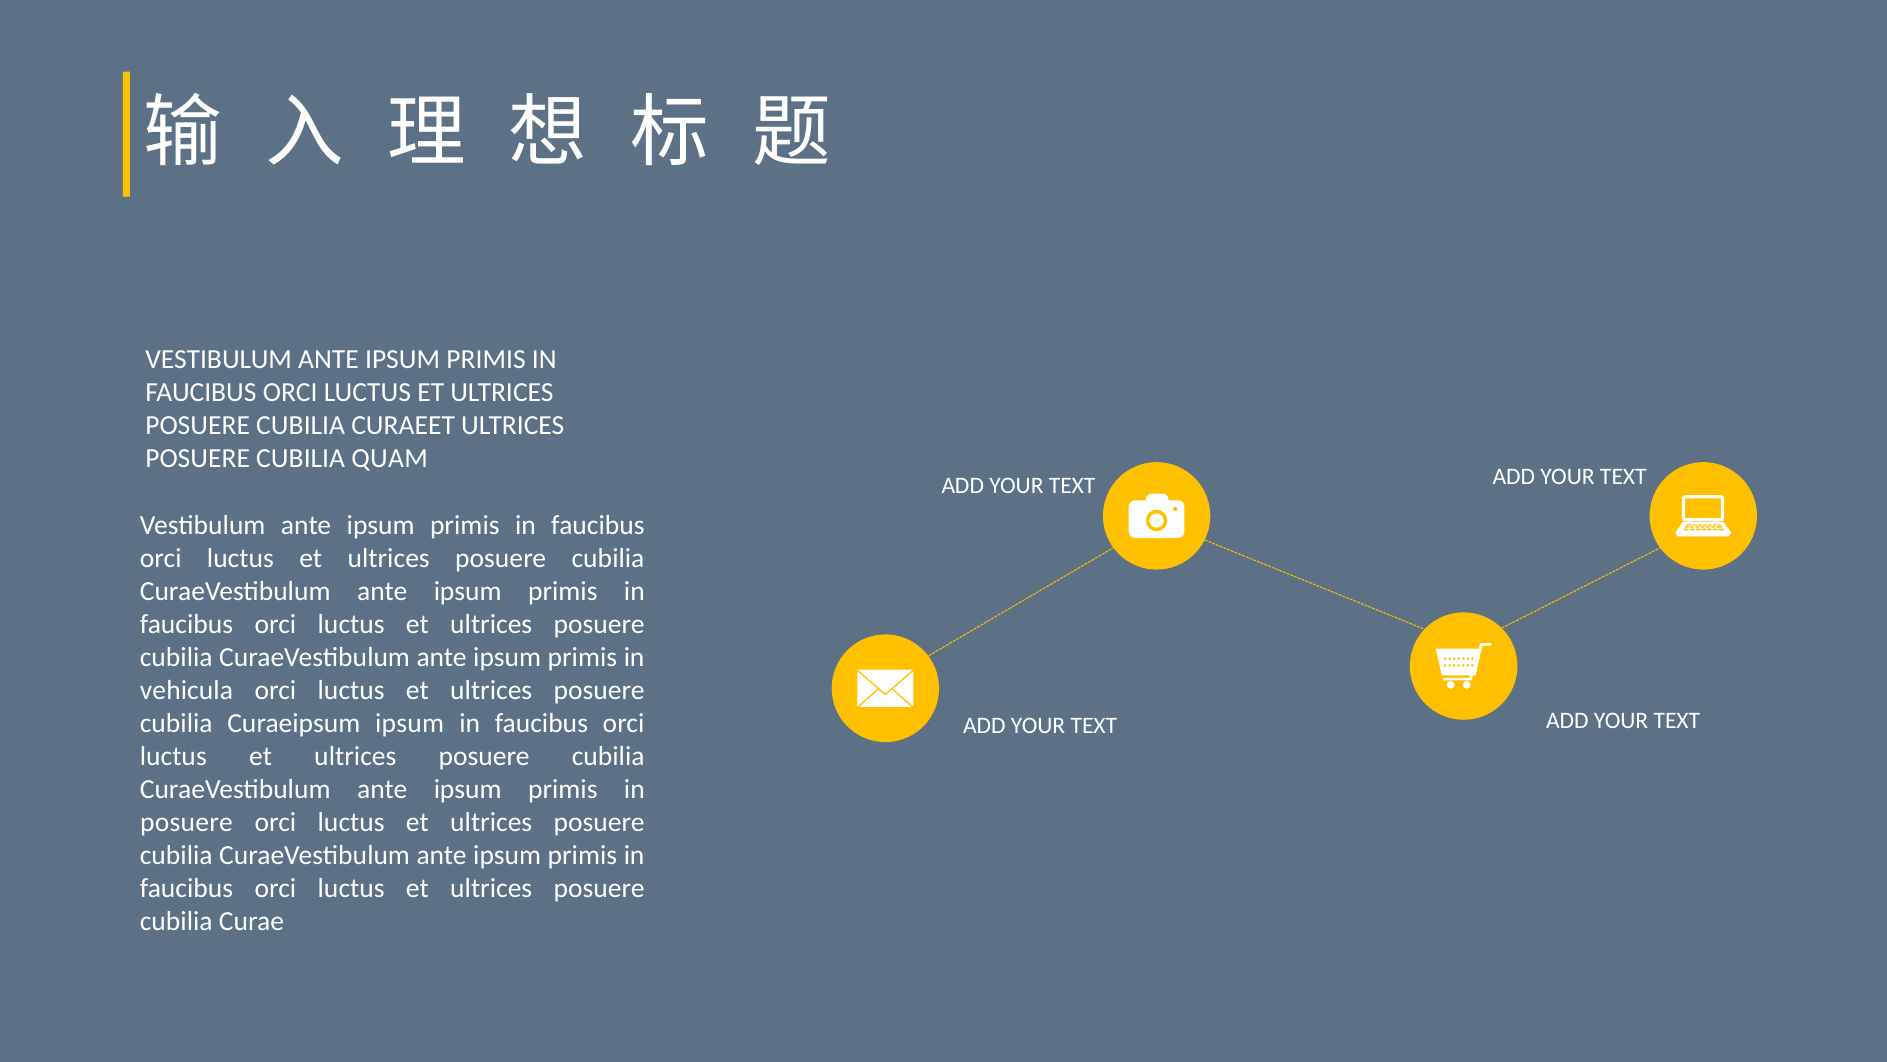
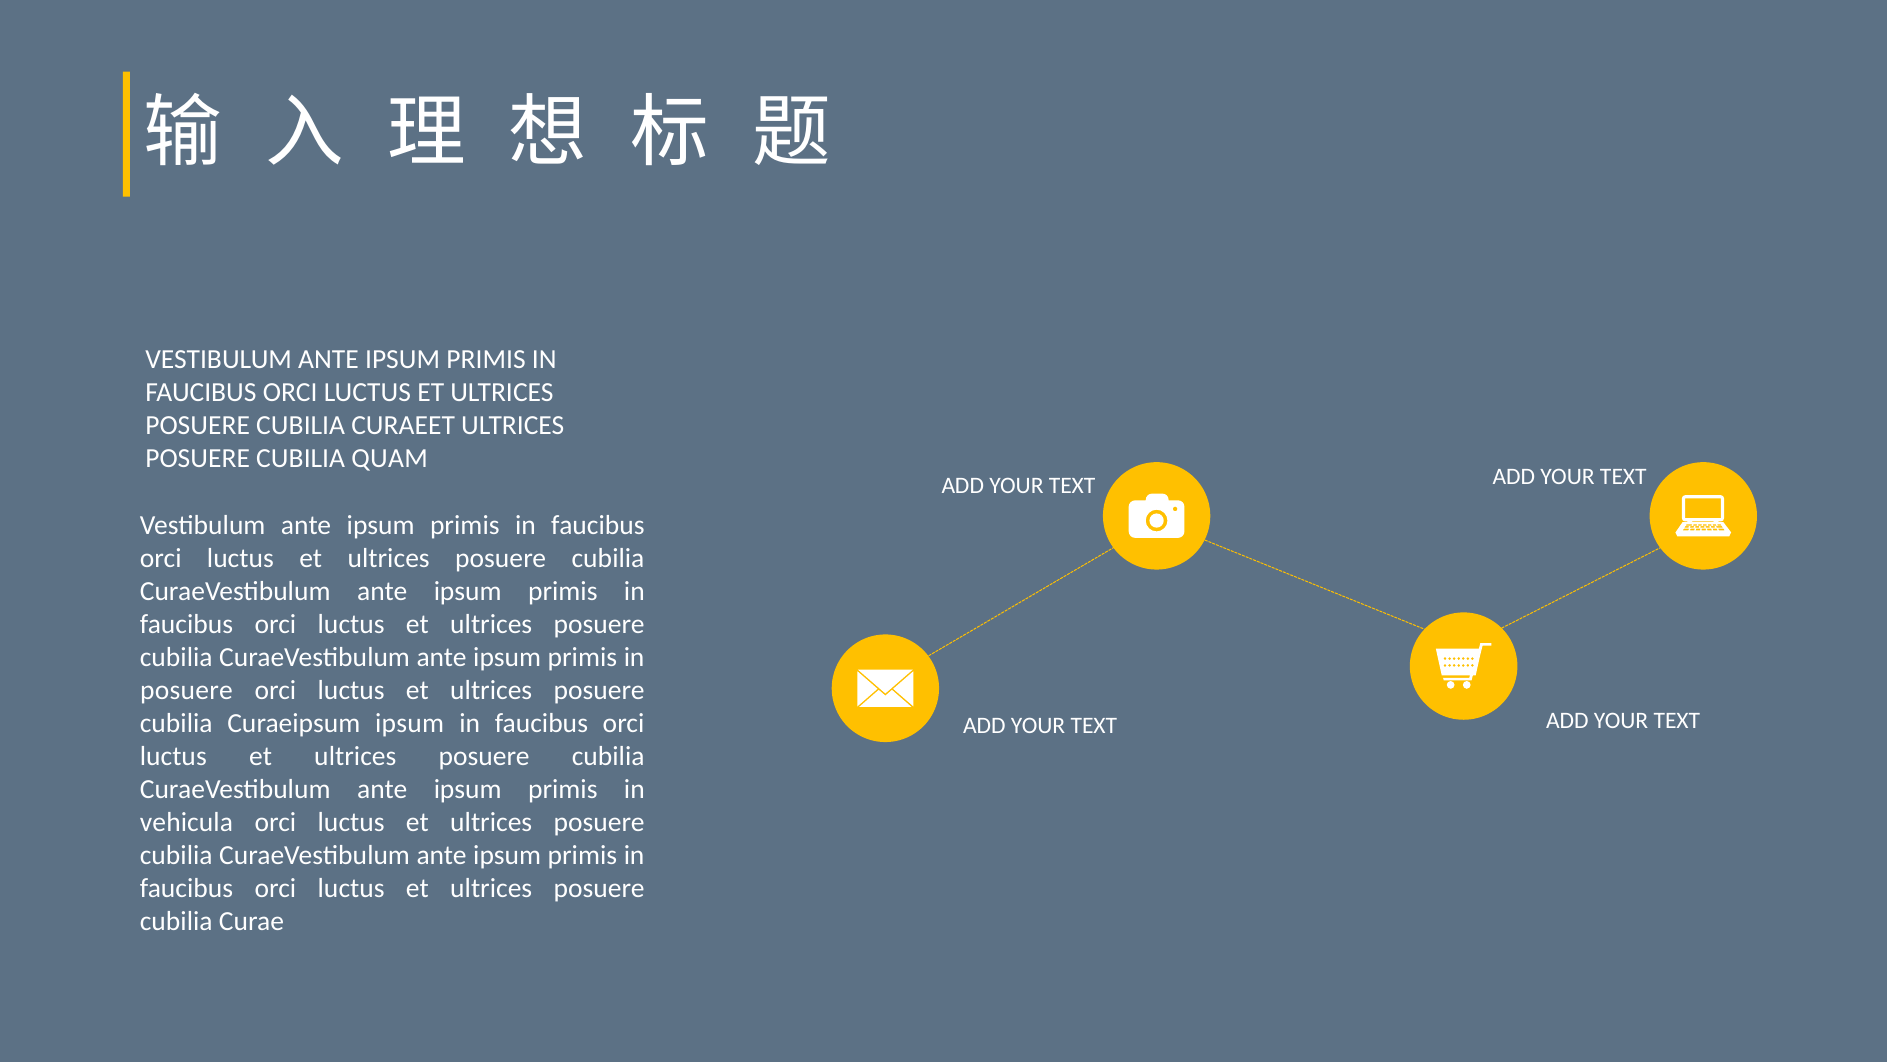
vehicula: vehicula -> posuere (186, 690)
posuere: posuere -> vehicula (187, 822)
